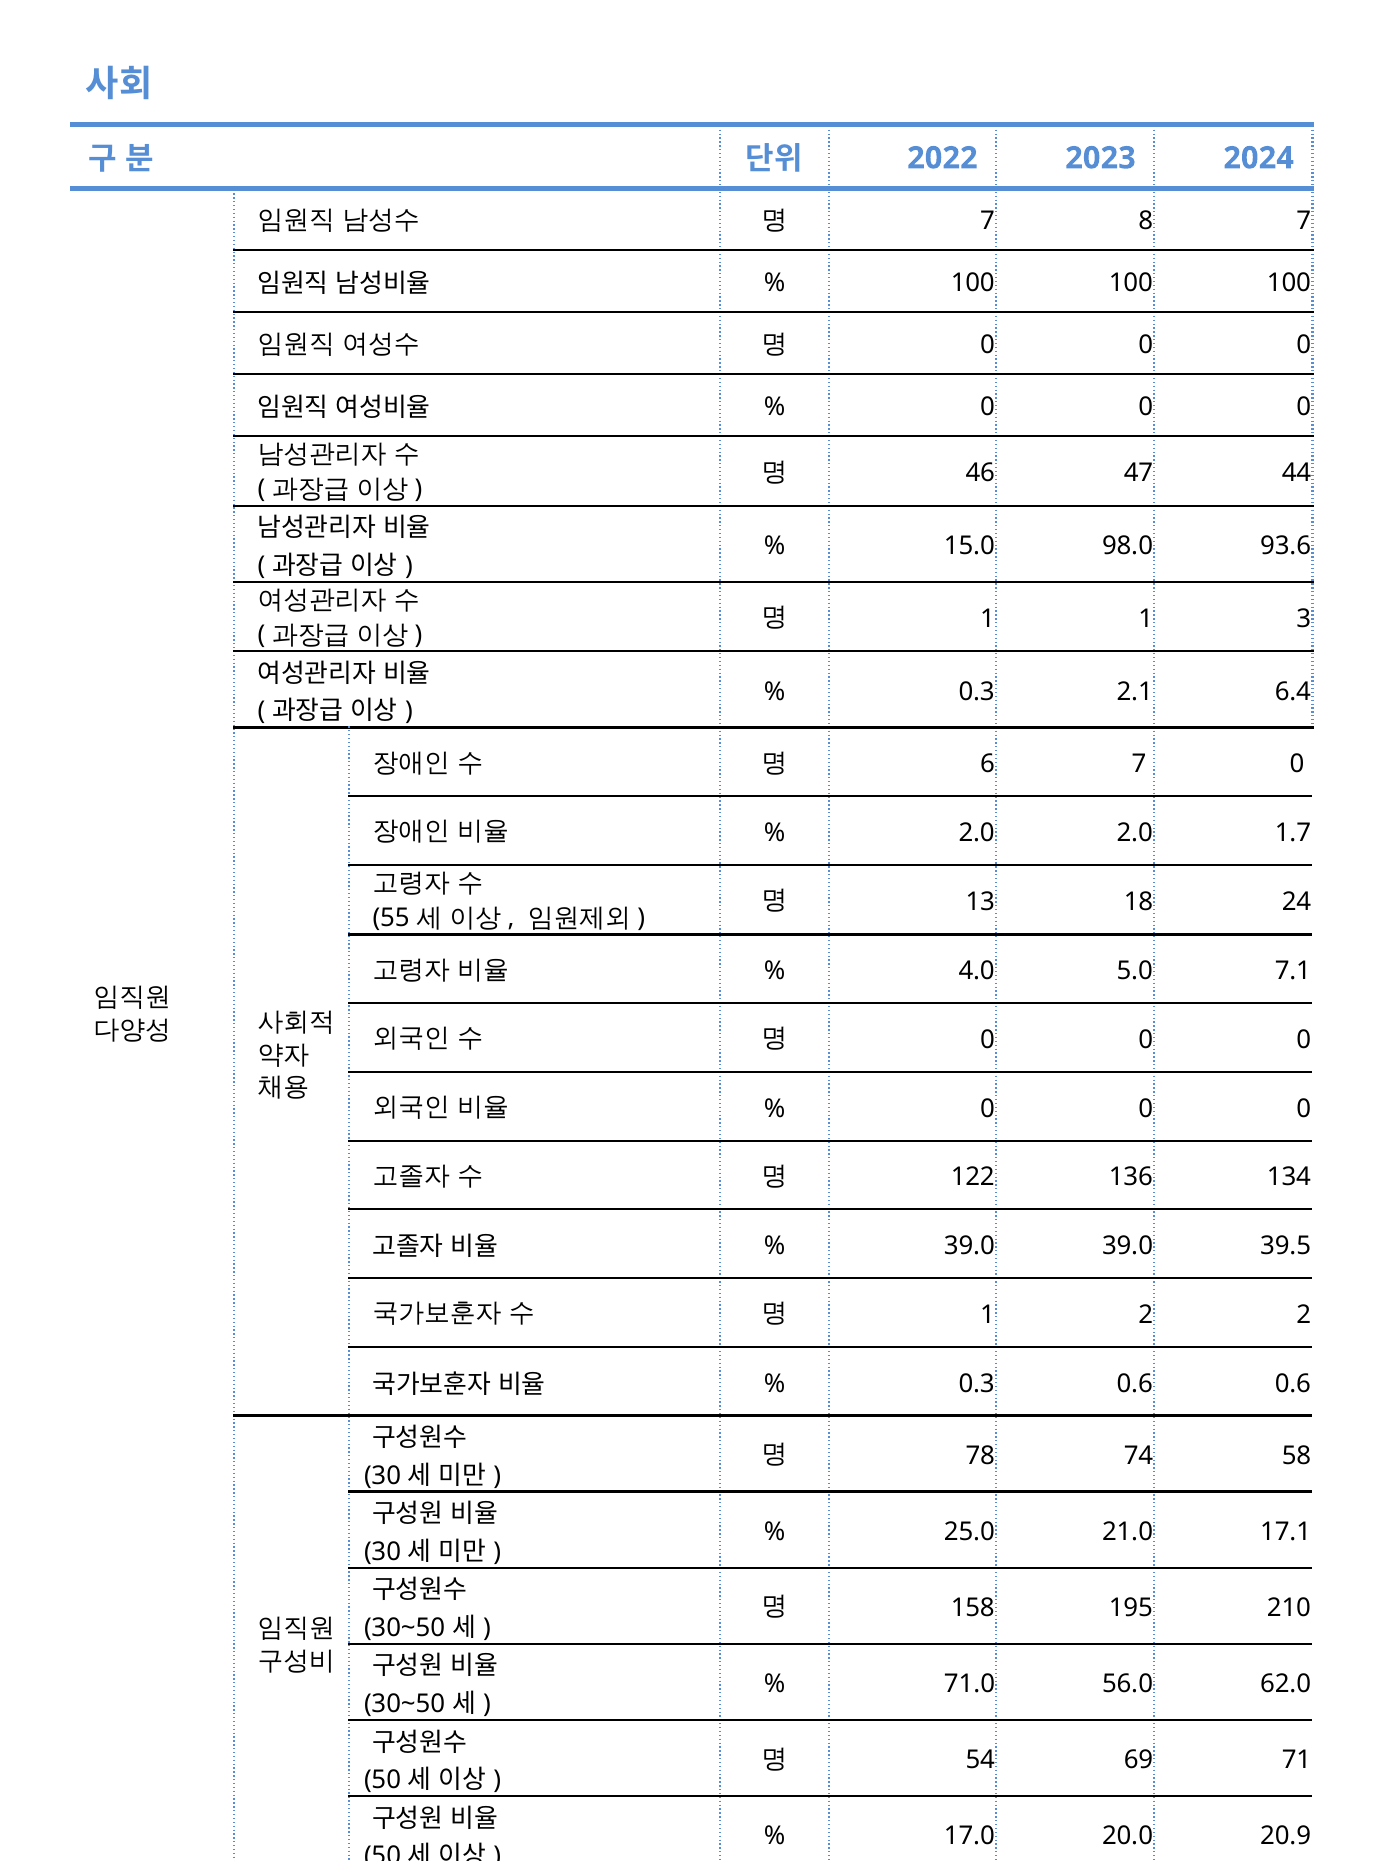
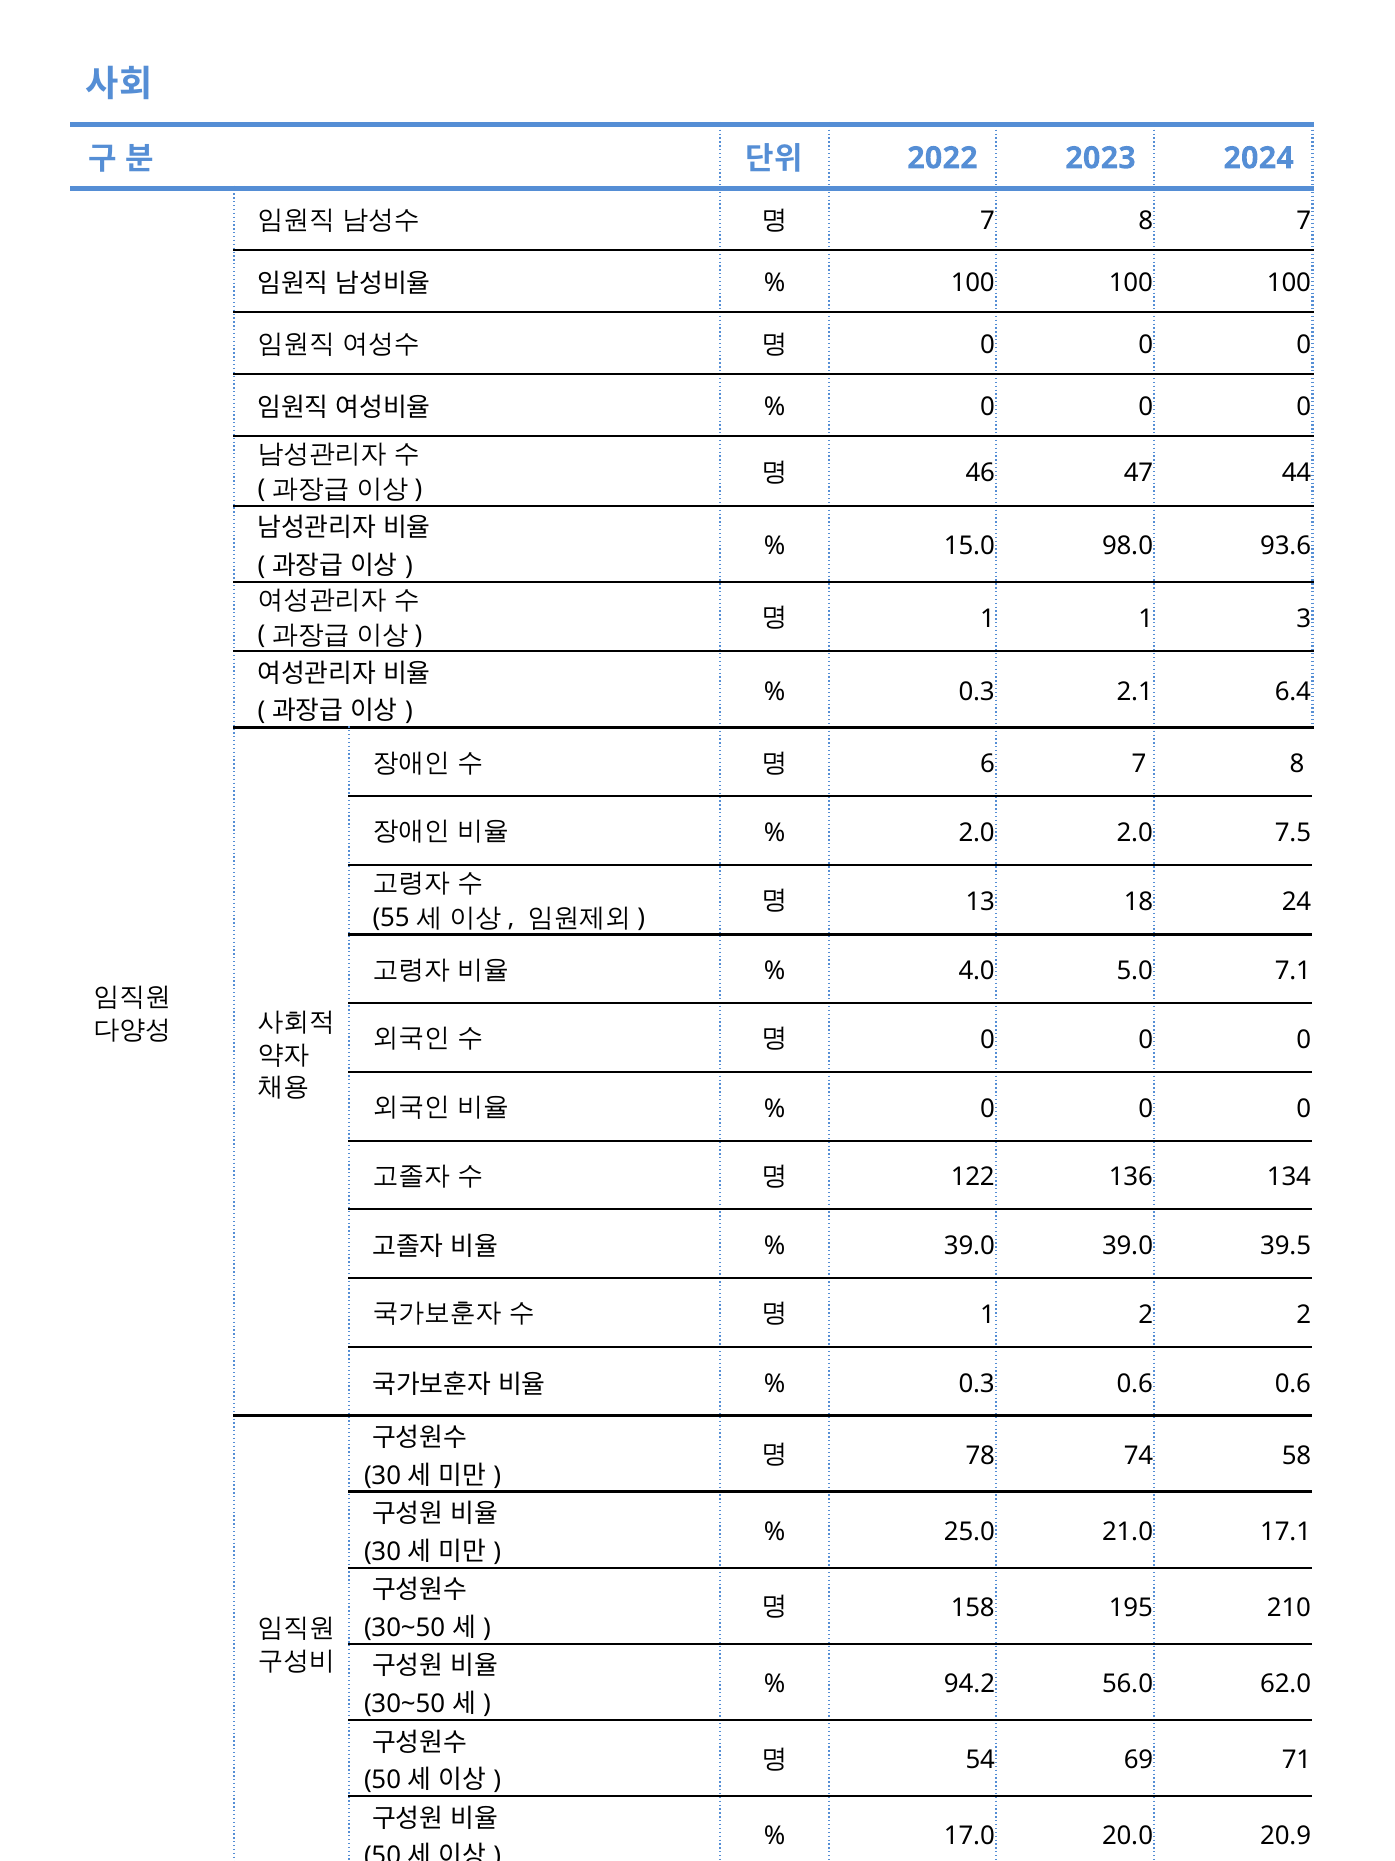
6 7 0: 0 -> 8 (1297, 764)
1.7: 1.7 -> 7.5 (1293, 832)
71.0: 71.0 -> 94.2 (970, 1683)
